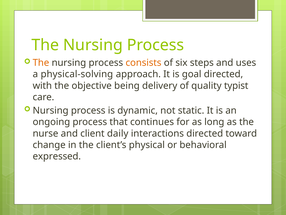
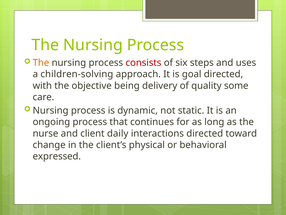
consists colour: orange -> red (143, 63)
physical-solving: physical-solving -> children-solving (77, 74)
typist: typist -> some (236, 86)
